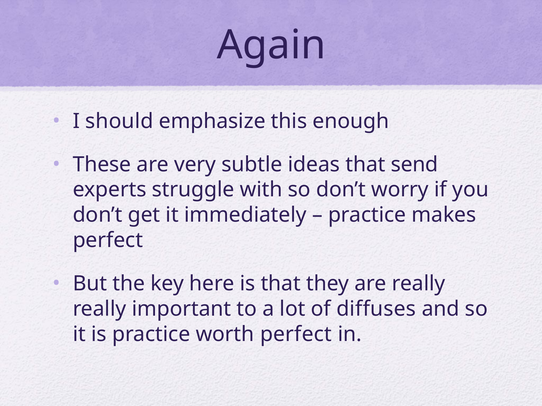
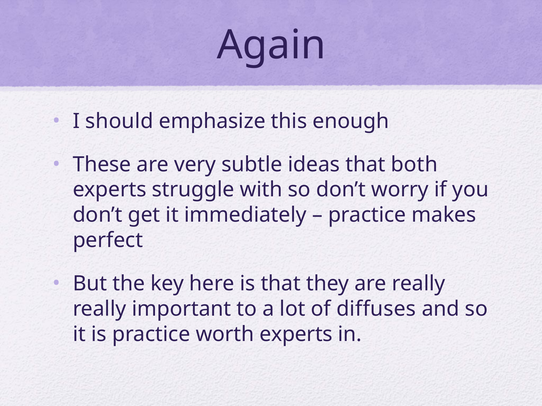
send: send -> both (414, 165)
worth perfect: perfect -> experts (296, 335)
